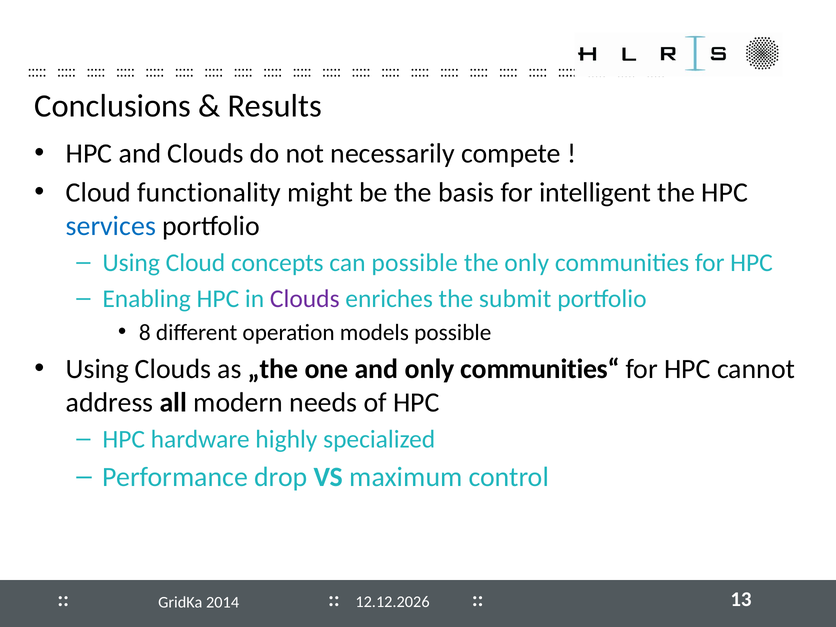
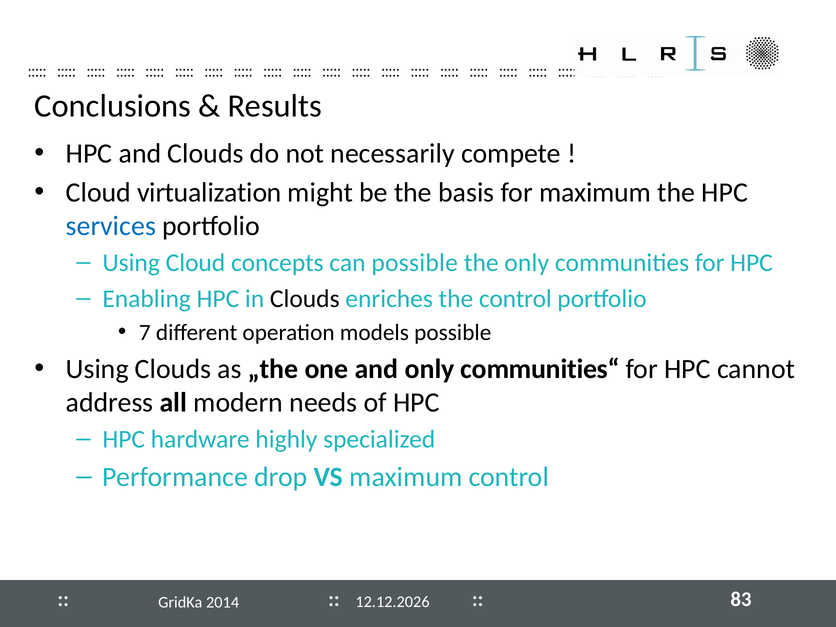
functionality: functionality -> virtualization (209, 192)
for intelligent: intelligent -> maximum (595, 192)
Clouds colour: purple -> black (305, 299)
the submit: submit -> control (515, 299)
8: 8 -> 7 (145, 332)
13: 13 -> 83 (741, 599)
